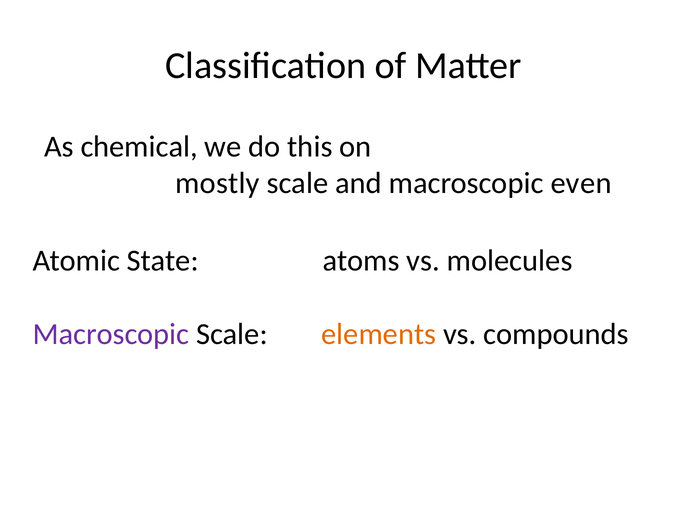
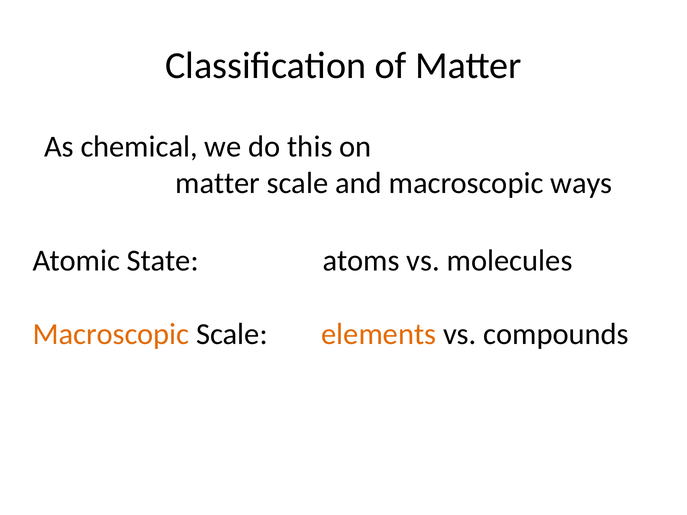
mostly: mostly -> matter (218, 183)
even: even -> ways (581, 183)
Macroscopic colour: purple -> orange (111, 334)
